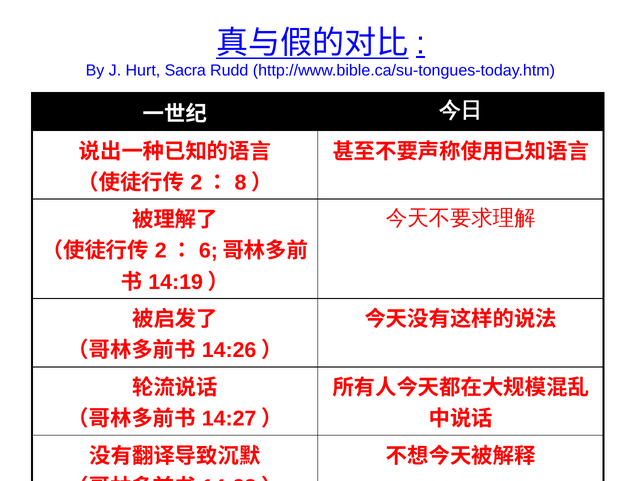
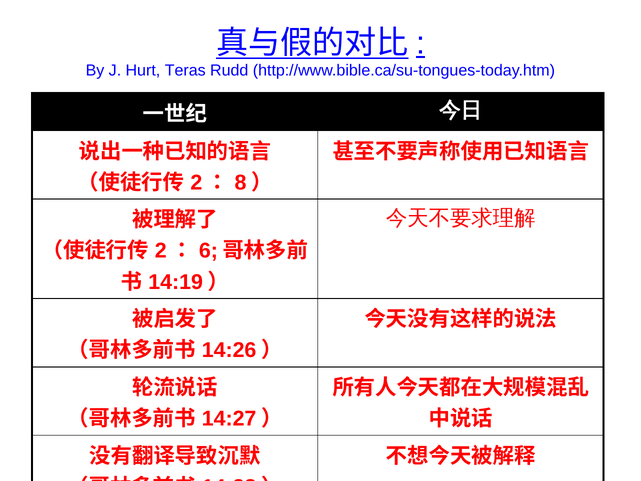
Sacra: Sacra -> Teras (185, 71)
